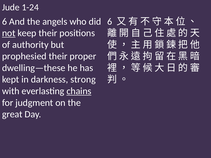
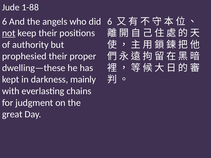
1-24: 1-24 -> 1-88 (30, 7)
strong: strong -> mainly (83, 80)
chains underline: present -> none (79, 91)
